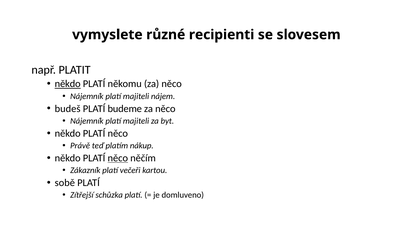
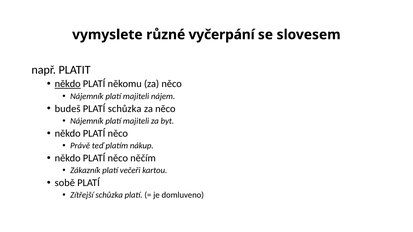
recipienti: recipienti -> vyčerpání (222, 35)
PLATÍ budeme: budeme -> schůzka (125, 109)
něco underline: present -> none (118, 158)
